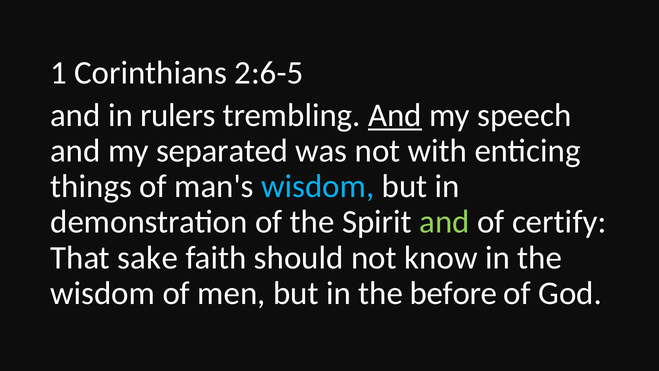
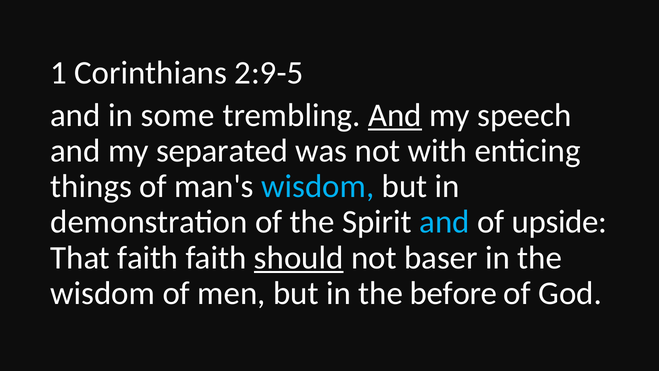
2:6-5: 2:6-5 -> 2:9-5 (269, 73)
rulers: rulers -> some (178, 115)
and colour: light green -> light blue (445, 222)
certify: certify -> upside (559, 222)
That sake: sake -> faith (148, 257)
should underline: none -> present (299, 257)
know: know -> baser (441, 257)
